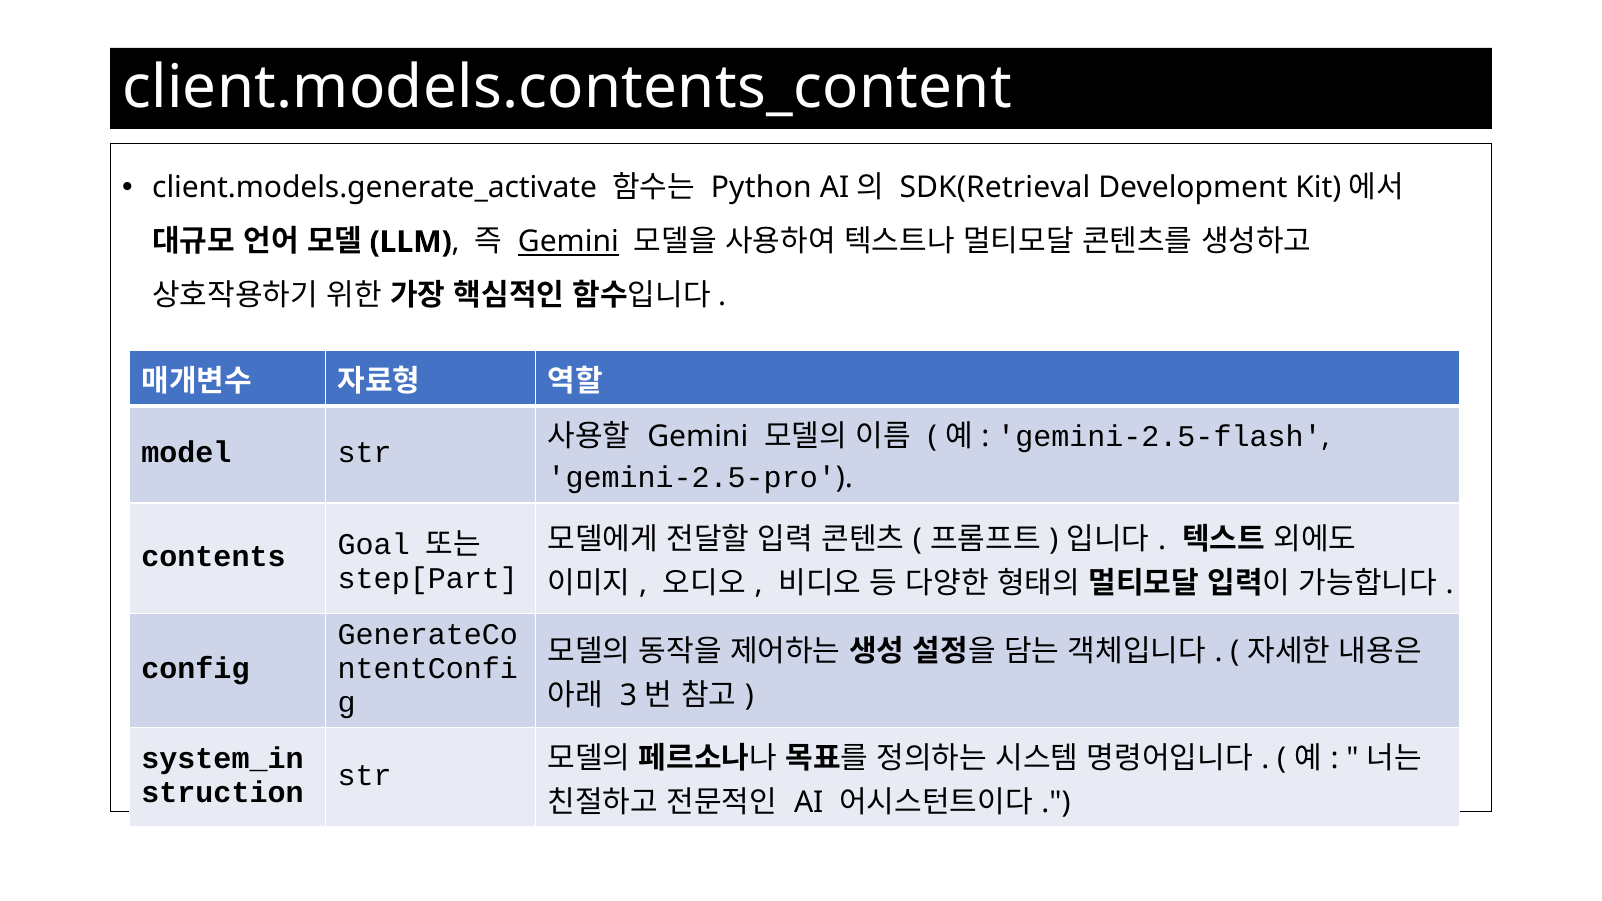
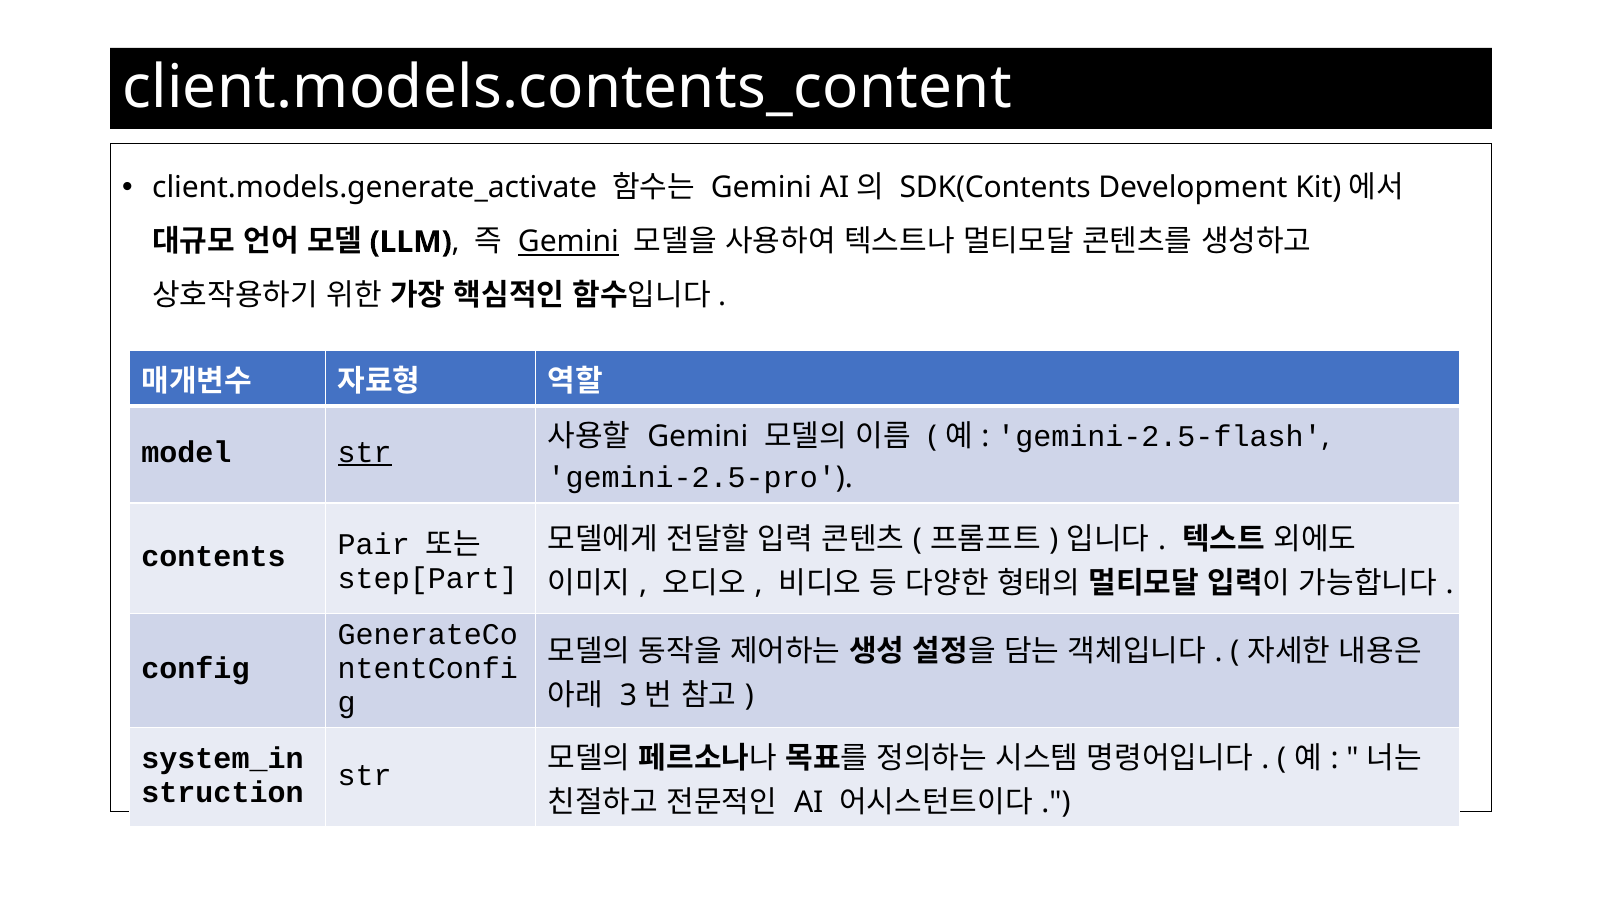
Python: Python -> Gemini (761, 188)
SDK(Retrieval: SDK(Retrieval -> SDK(Contents (995, 188)
str underline: none -> present (365, 452)
Goal: Goal -> Pair (374, 544)
